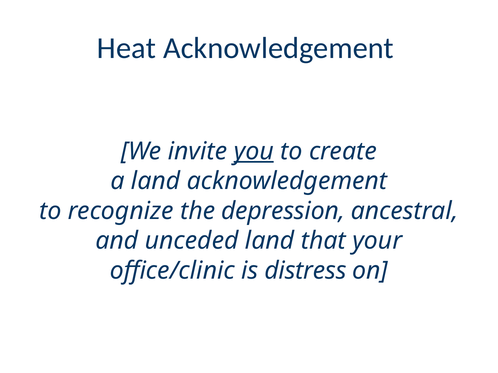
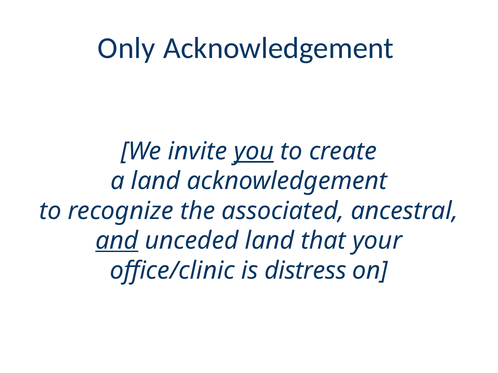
Heat: Heat -> Only (126, 48)
depression: depression -> associated (283, 211)
and underline: none -> present (117, 241)
